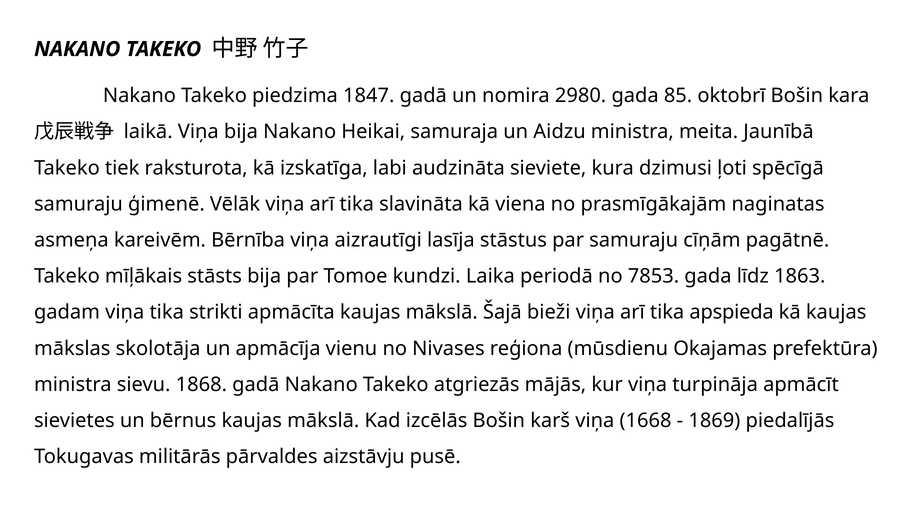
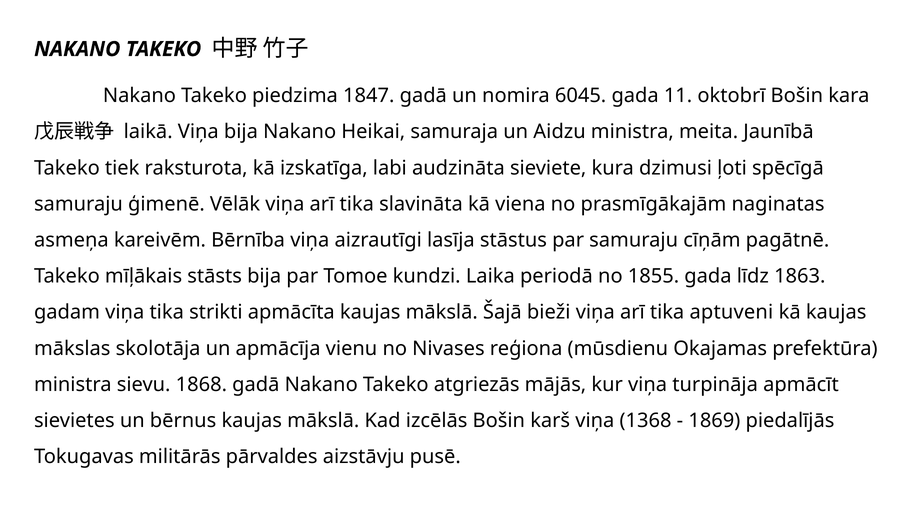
2980: 2980 -> 6045 (581, 96)
85: 85 -> 11 (678, 96)
7853: 7853 -> 1855 (654, 276)
apspieda: apspieda -> aptuveni (731, 313)
1668: 1668 -> 1368 (646, 421)
